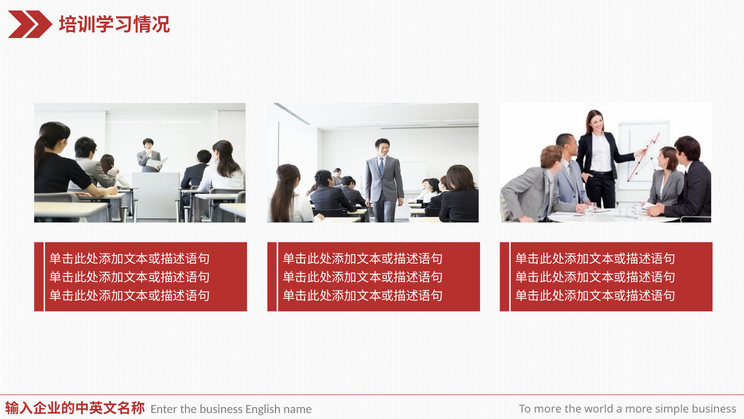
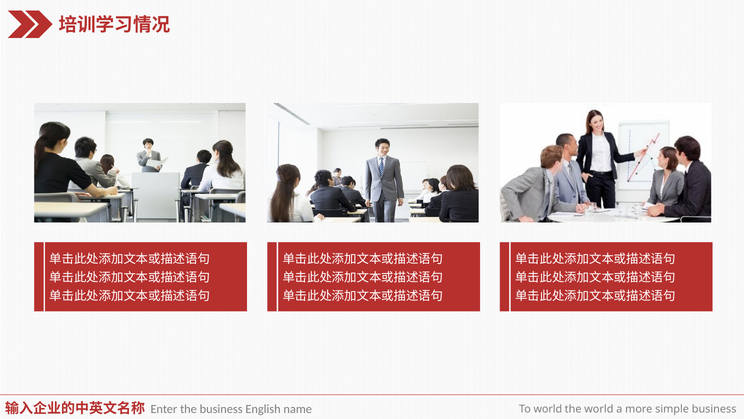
To more: more -> world (548, 409)
